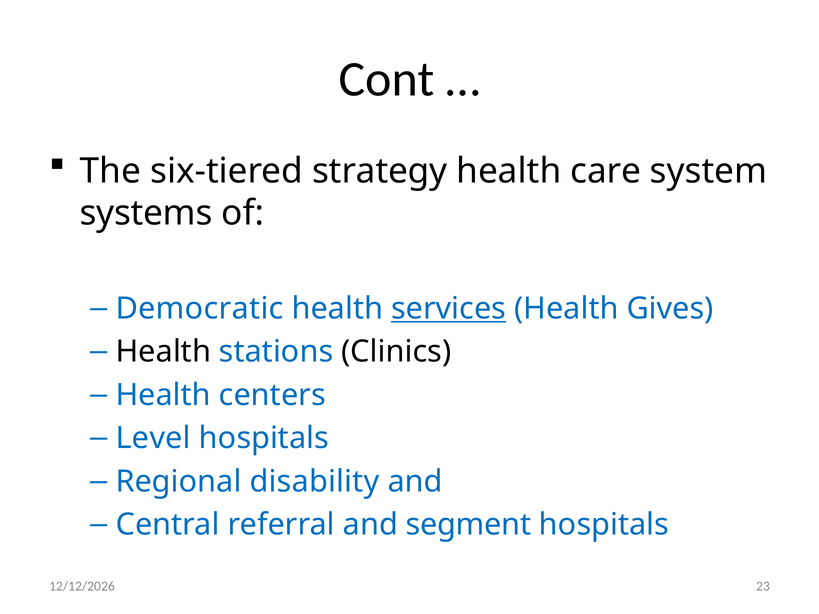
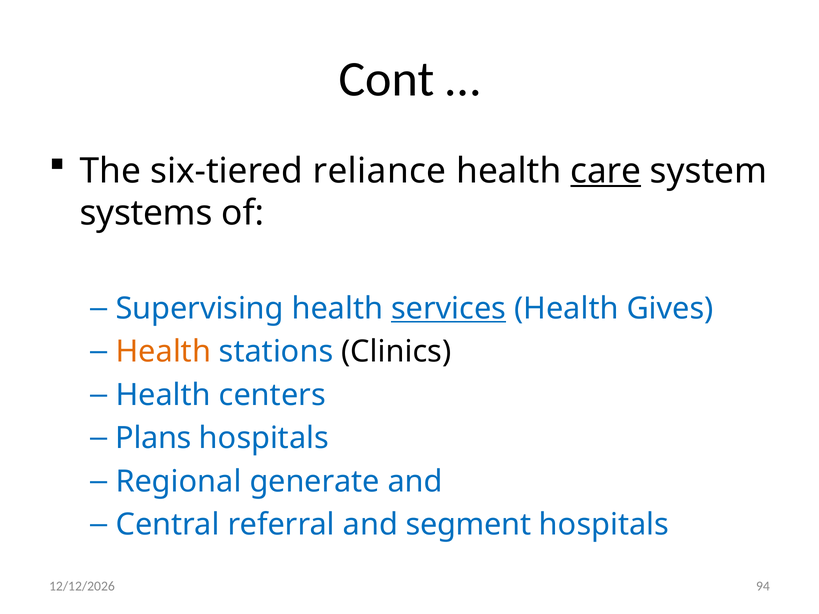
strategy: strategy -> reliance (380, 171)
care underline: none -> present (606, 171)
Democratic: Democratic -> Supervising (200, 309)
Health colour: black -> orange (163, 352)
Level: Level -> Plans (153, 439)
disability: disability -> generate (315, 482)
23: 23 -> 94 (763, 586)
